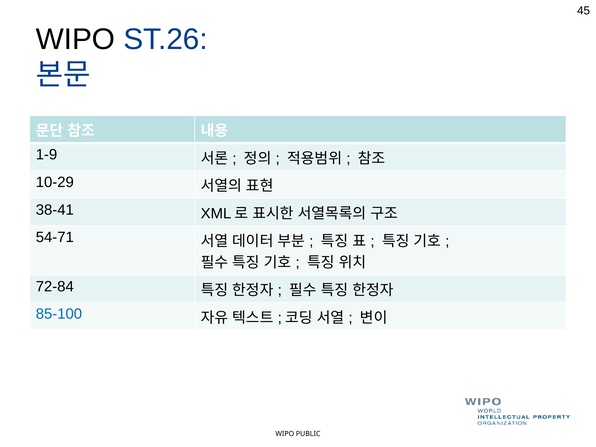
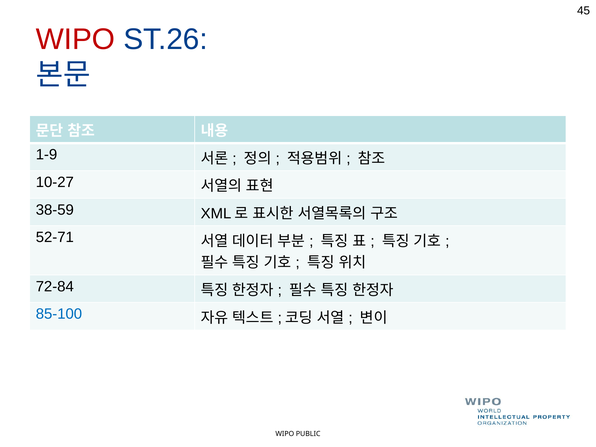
WIPO colour: black -> red (75, 39)
10-29: 10-29 -> 10-27 (55, 182)
38-41: 38-41 -> 38-59 (55, 210)
54-71: 54-71 -> 52-71 (55, 237)
